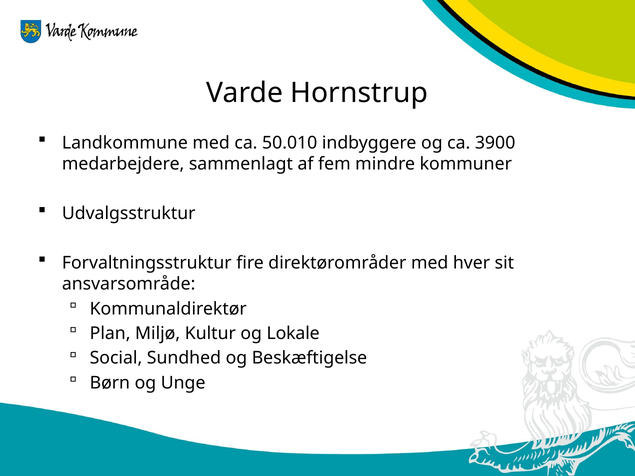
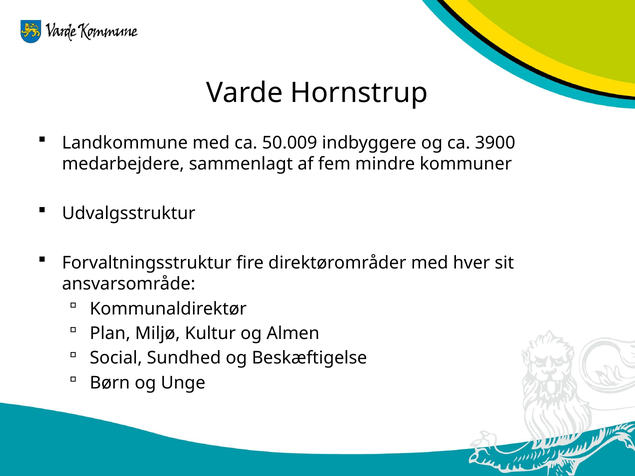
50.010: 50.010 -> 50.009 (290, 143)
Lokale: Lokale -> Almen (293, 334)
